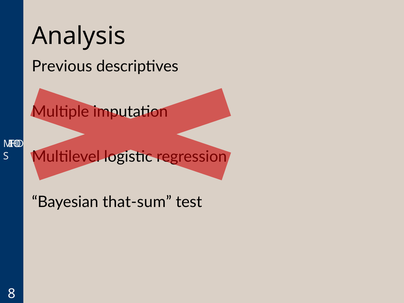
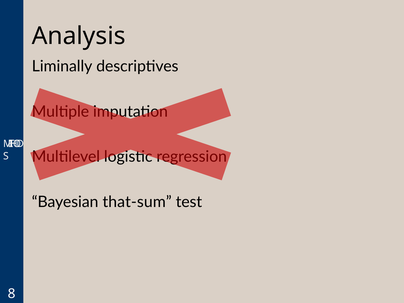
Previous: Previous -> Liminally (62, 66)
